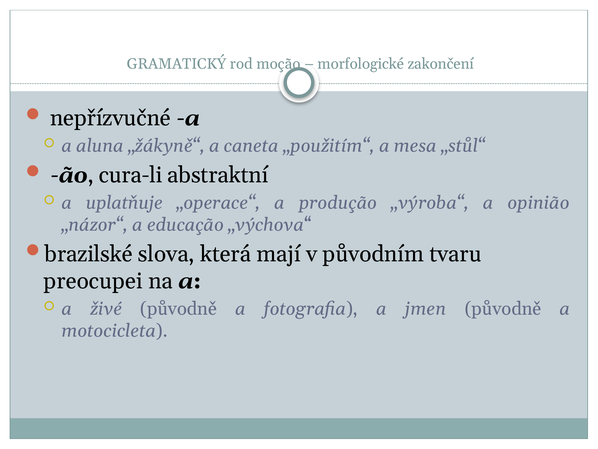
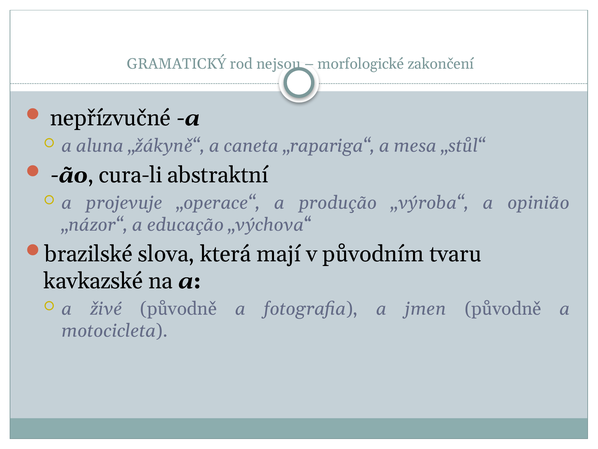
moção: moção -> nejsou (278, 64)
„použitím“: „použitím“ -> „rapariga“ (329, 146)
uplatňuje: uplatňuje -> projevuje (124, 203)
preocupei: preocupei -> kavkazské (93, 281)
